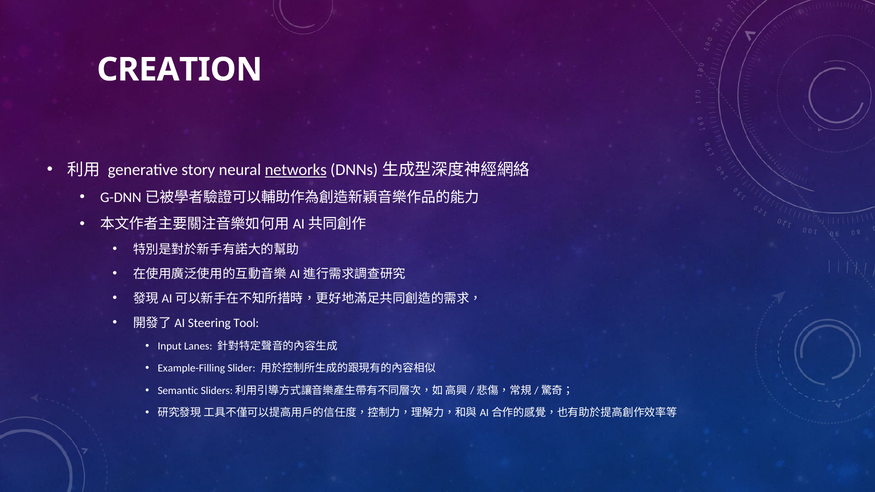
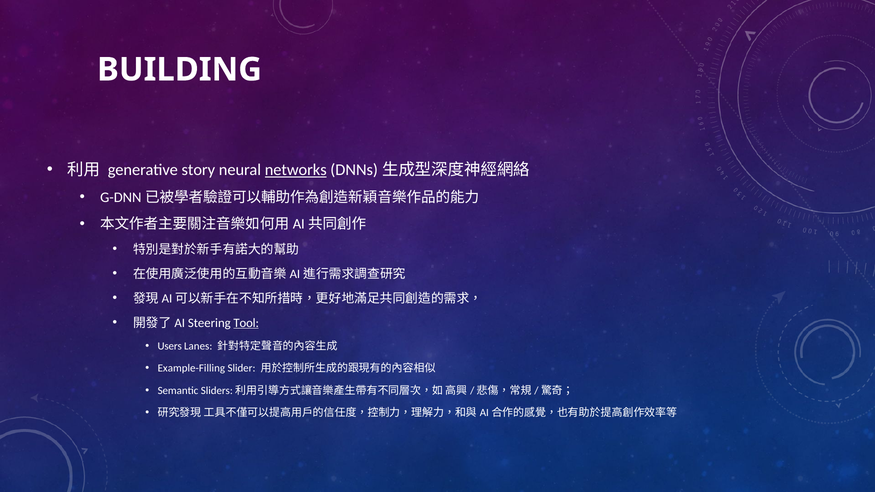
CREATION: CREATION -> BUILDING (180, 70)
Tool underline: none -> present (246, 323)
Input: Input -> Users (170, 346)
